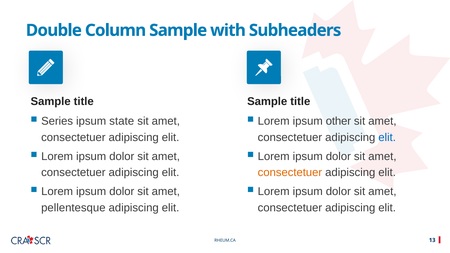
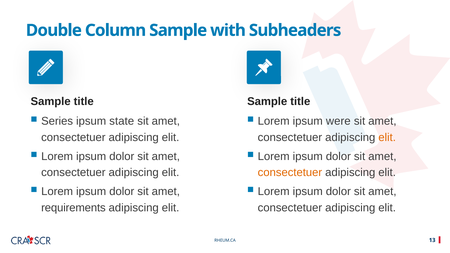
other: other -> were (338, 121)
elit colour: blue -> orange (387, 137)
pellentesque: pellentesque -> requirements (73, 208)
